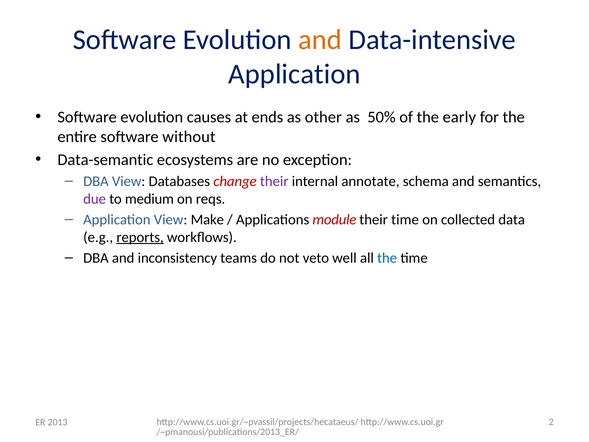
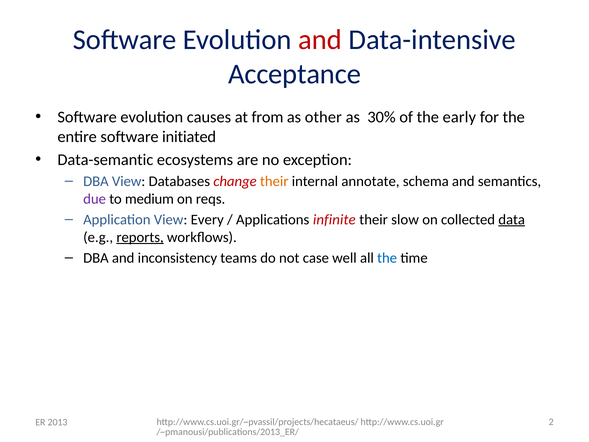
and colour: orange -> red (320, 40)
Application: Application -> Acceptance (295, 74)
ends: ends -> from (267, 117)
50%: 50% -> 30% (381, 117)
without: without -> initiated (189, 137)
their colour: purple -> orange (274, 181)
Make: Make -> Every (207, 219)
module: module -> infinite (334, 219)
their time: time -> slow (405, 219)
data underline: none -> present (512, 219)
veto: veto -> case (316, 258)
